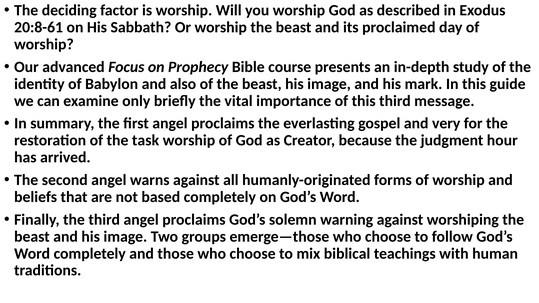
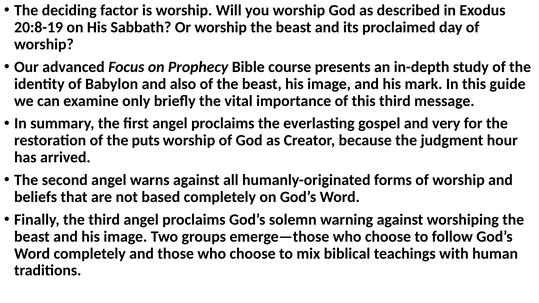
20:8-61: 20:8-61 -> 20:8-19 (39, 27)
task: task -> puts (146, 141)
